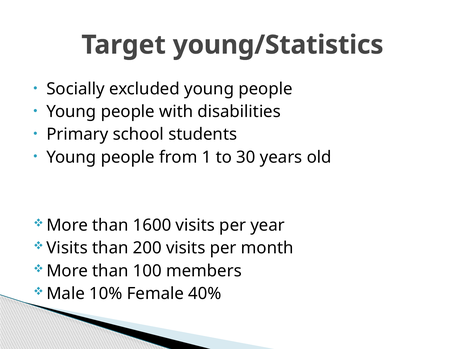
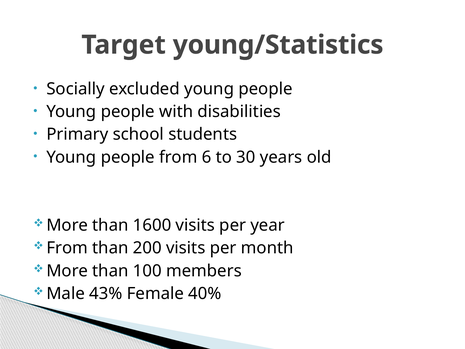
1: 1 -> 6 (207, 157)
Visits: Visits -> From (67, 248)
10%: 10% -> 43% (106, 293)
